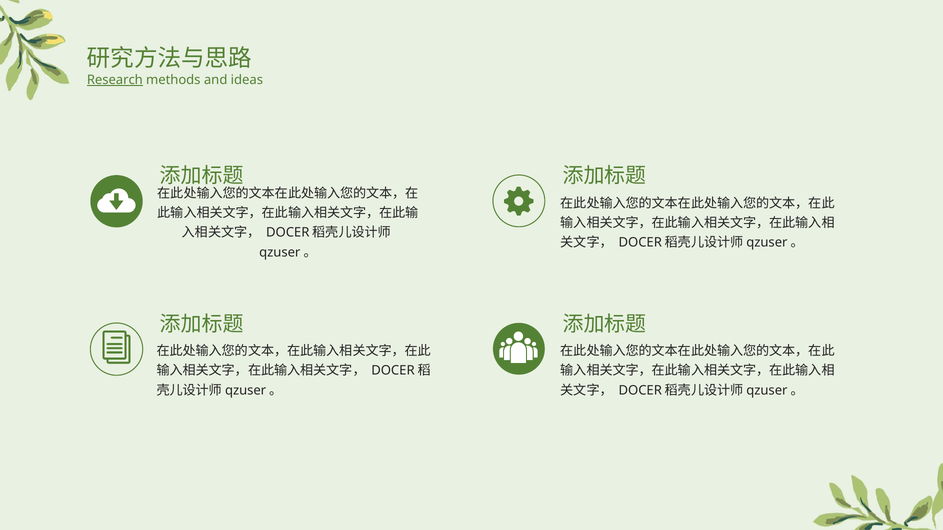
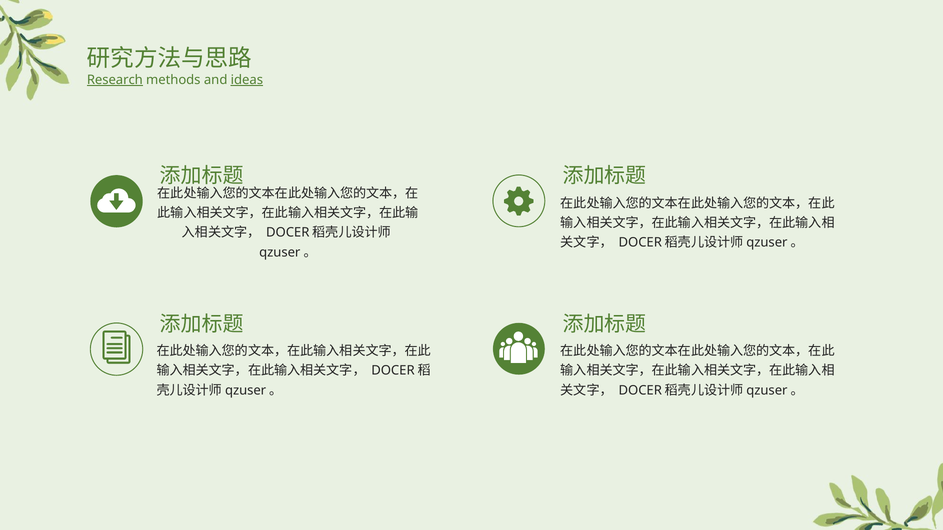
ideas underline: none -> present (247, 80)
